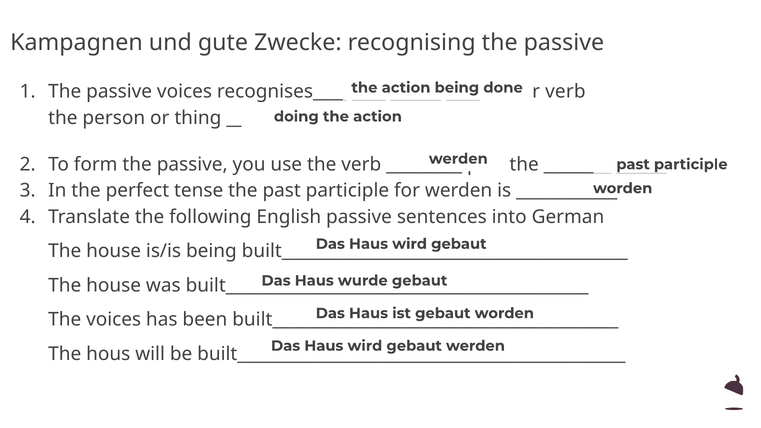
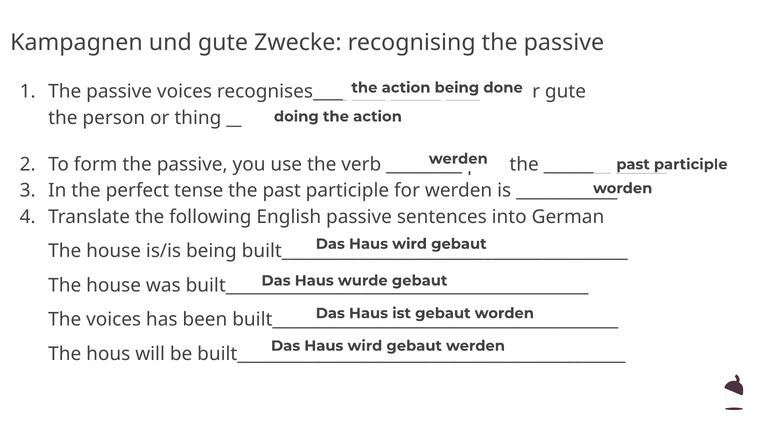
verb: verb -> gute (565, 92)
